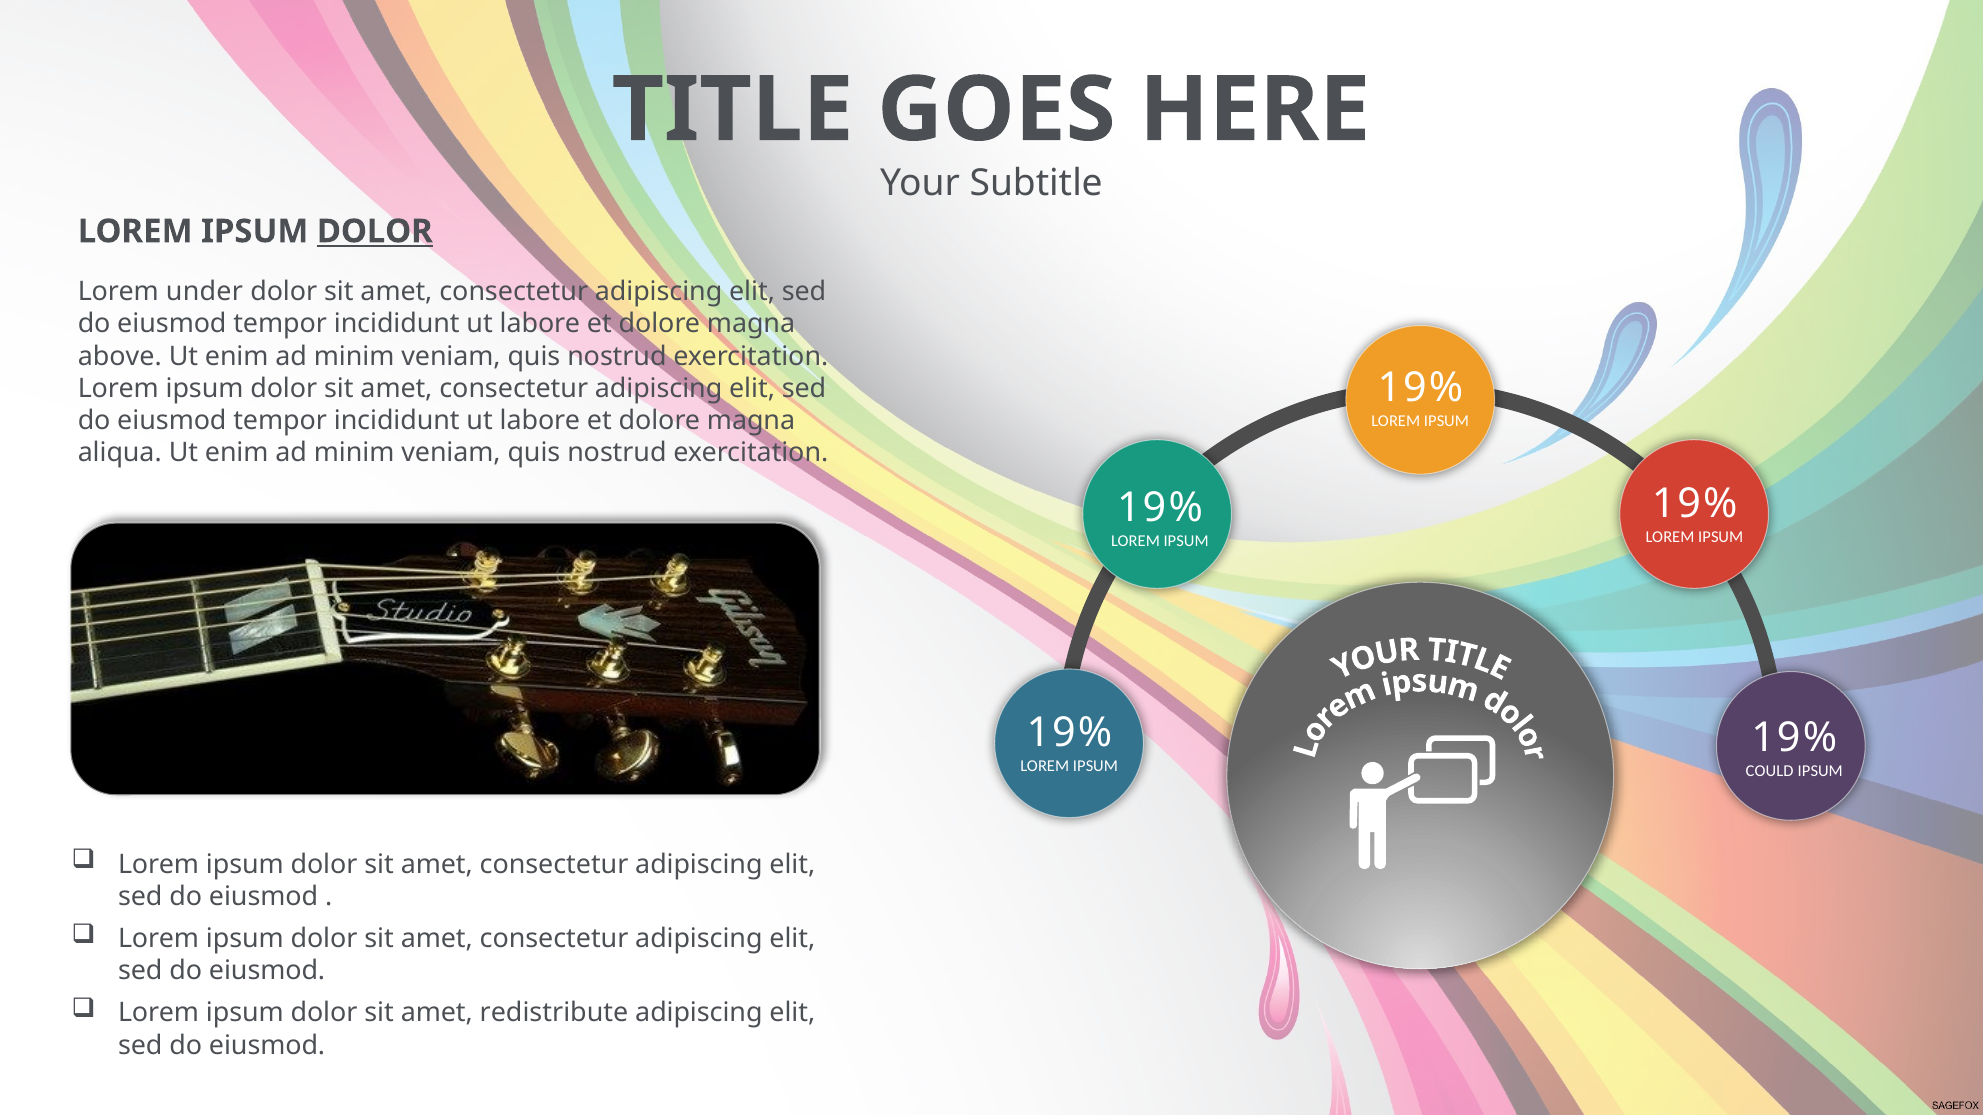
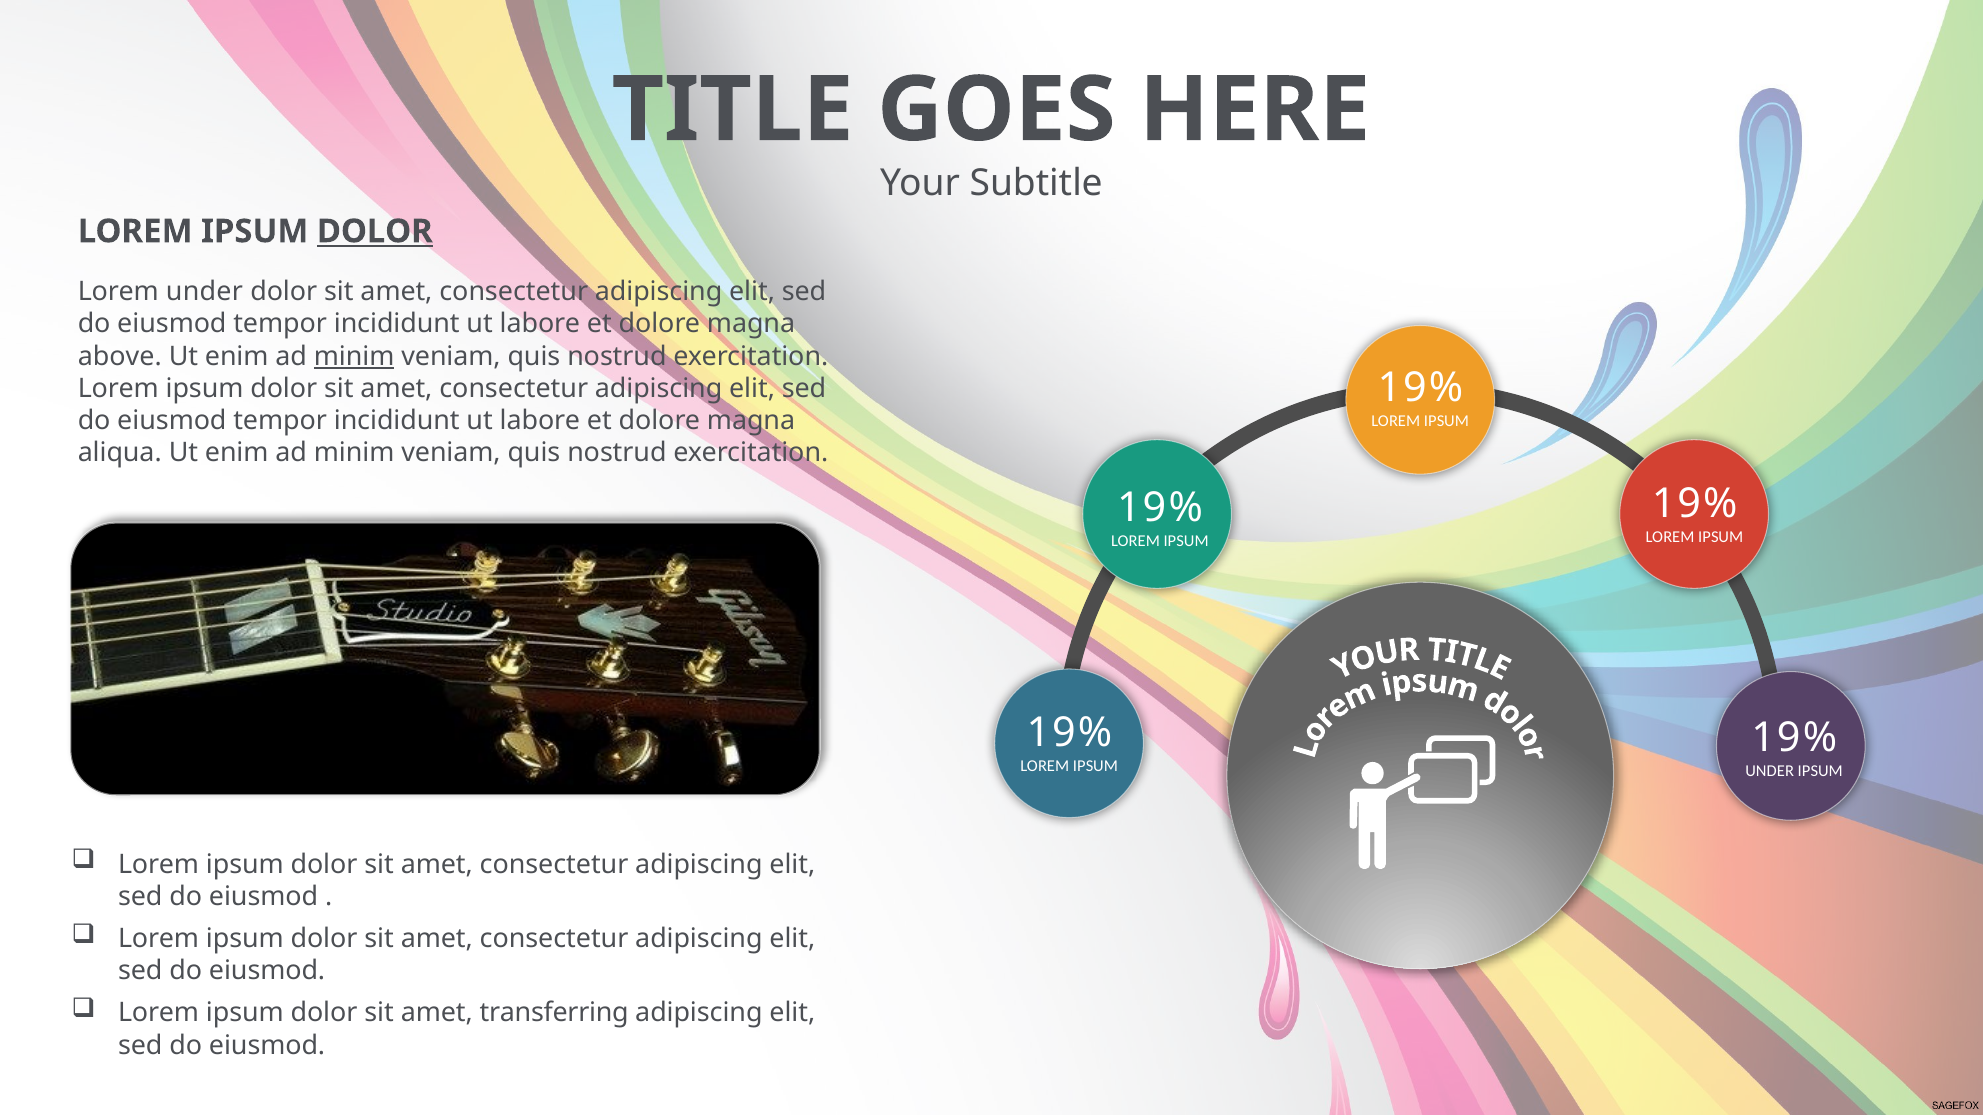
minim underline: none -> present (354, 356)
COULD: COULD -> UNDER (1770, 771)
redistribute: redistribute -> transferring (554, 1013)
